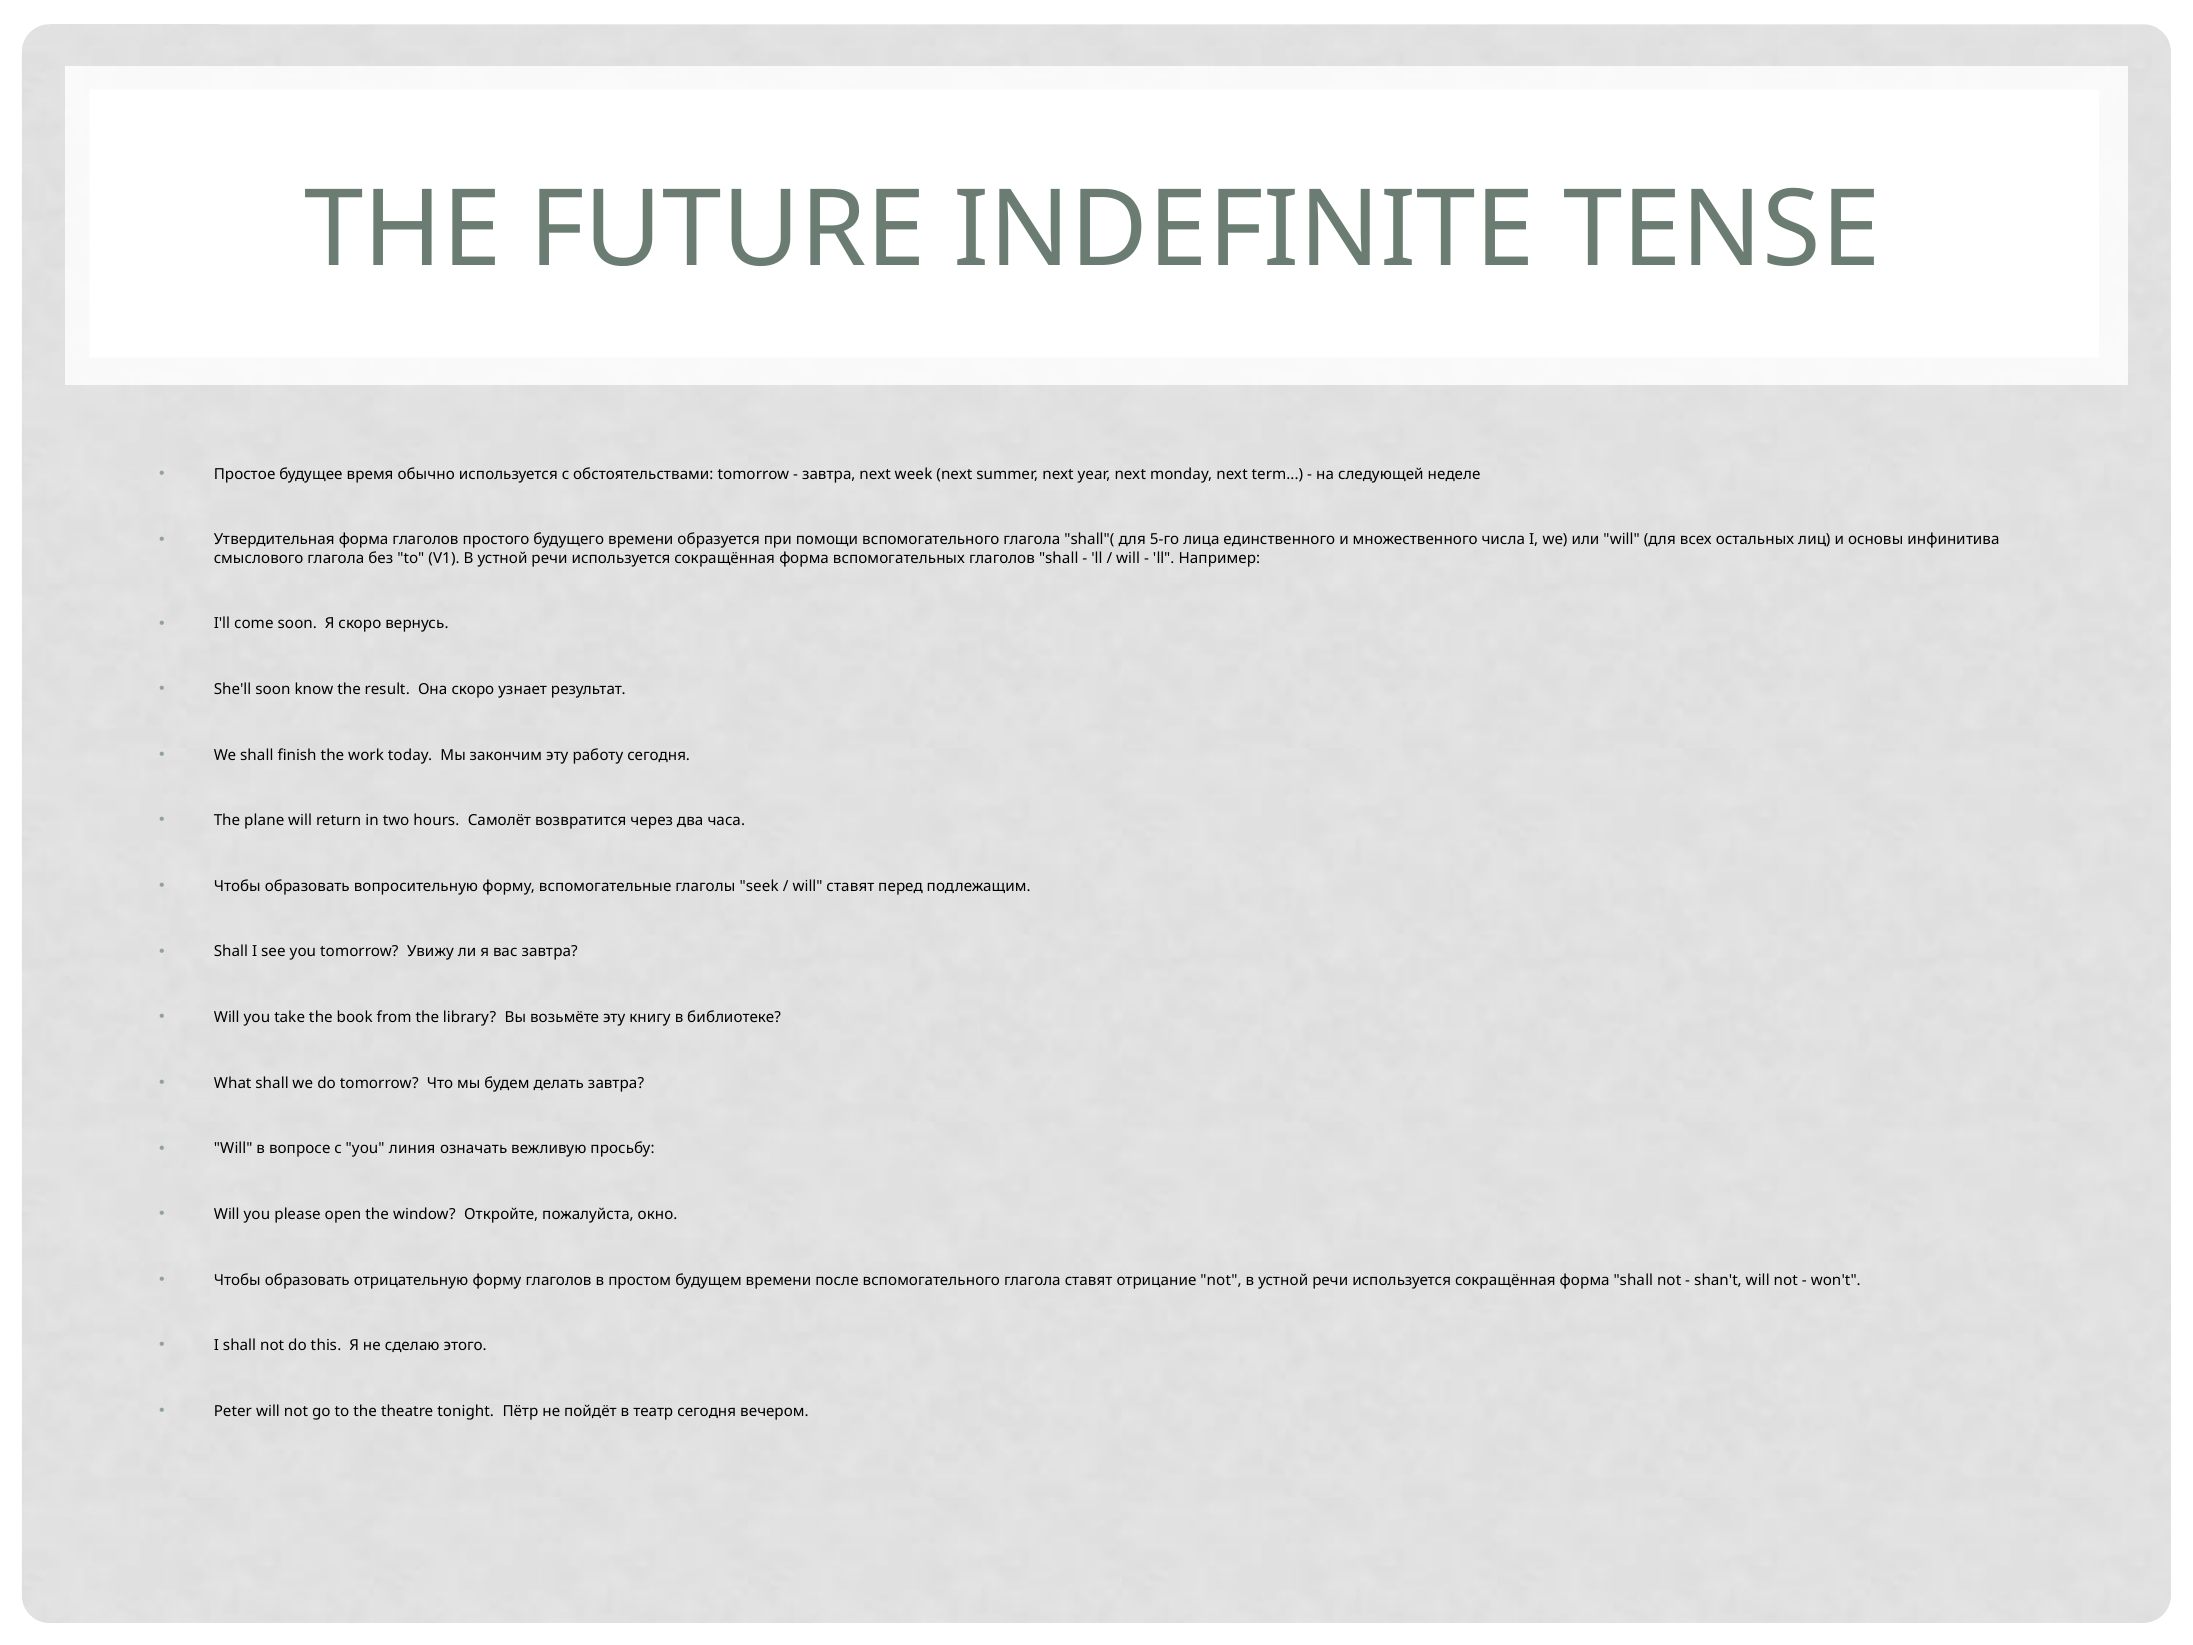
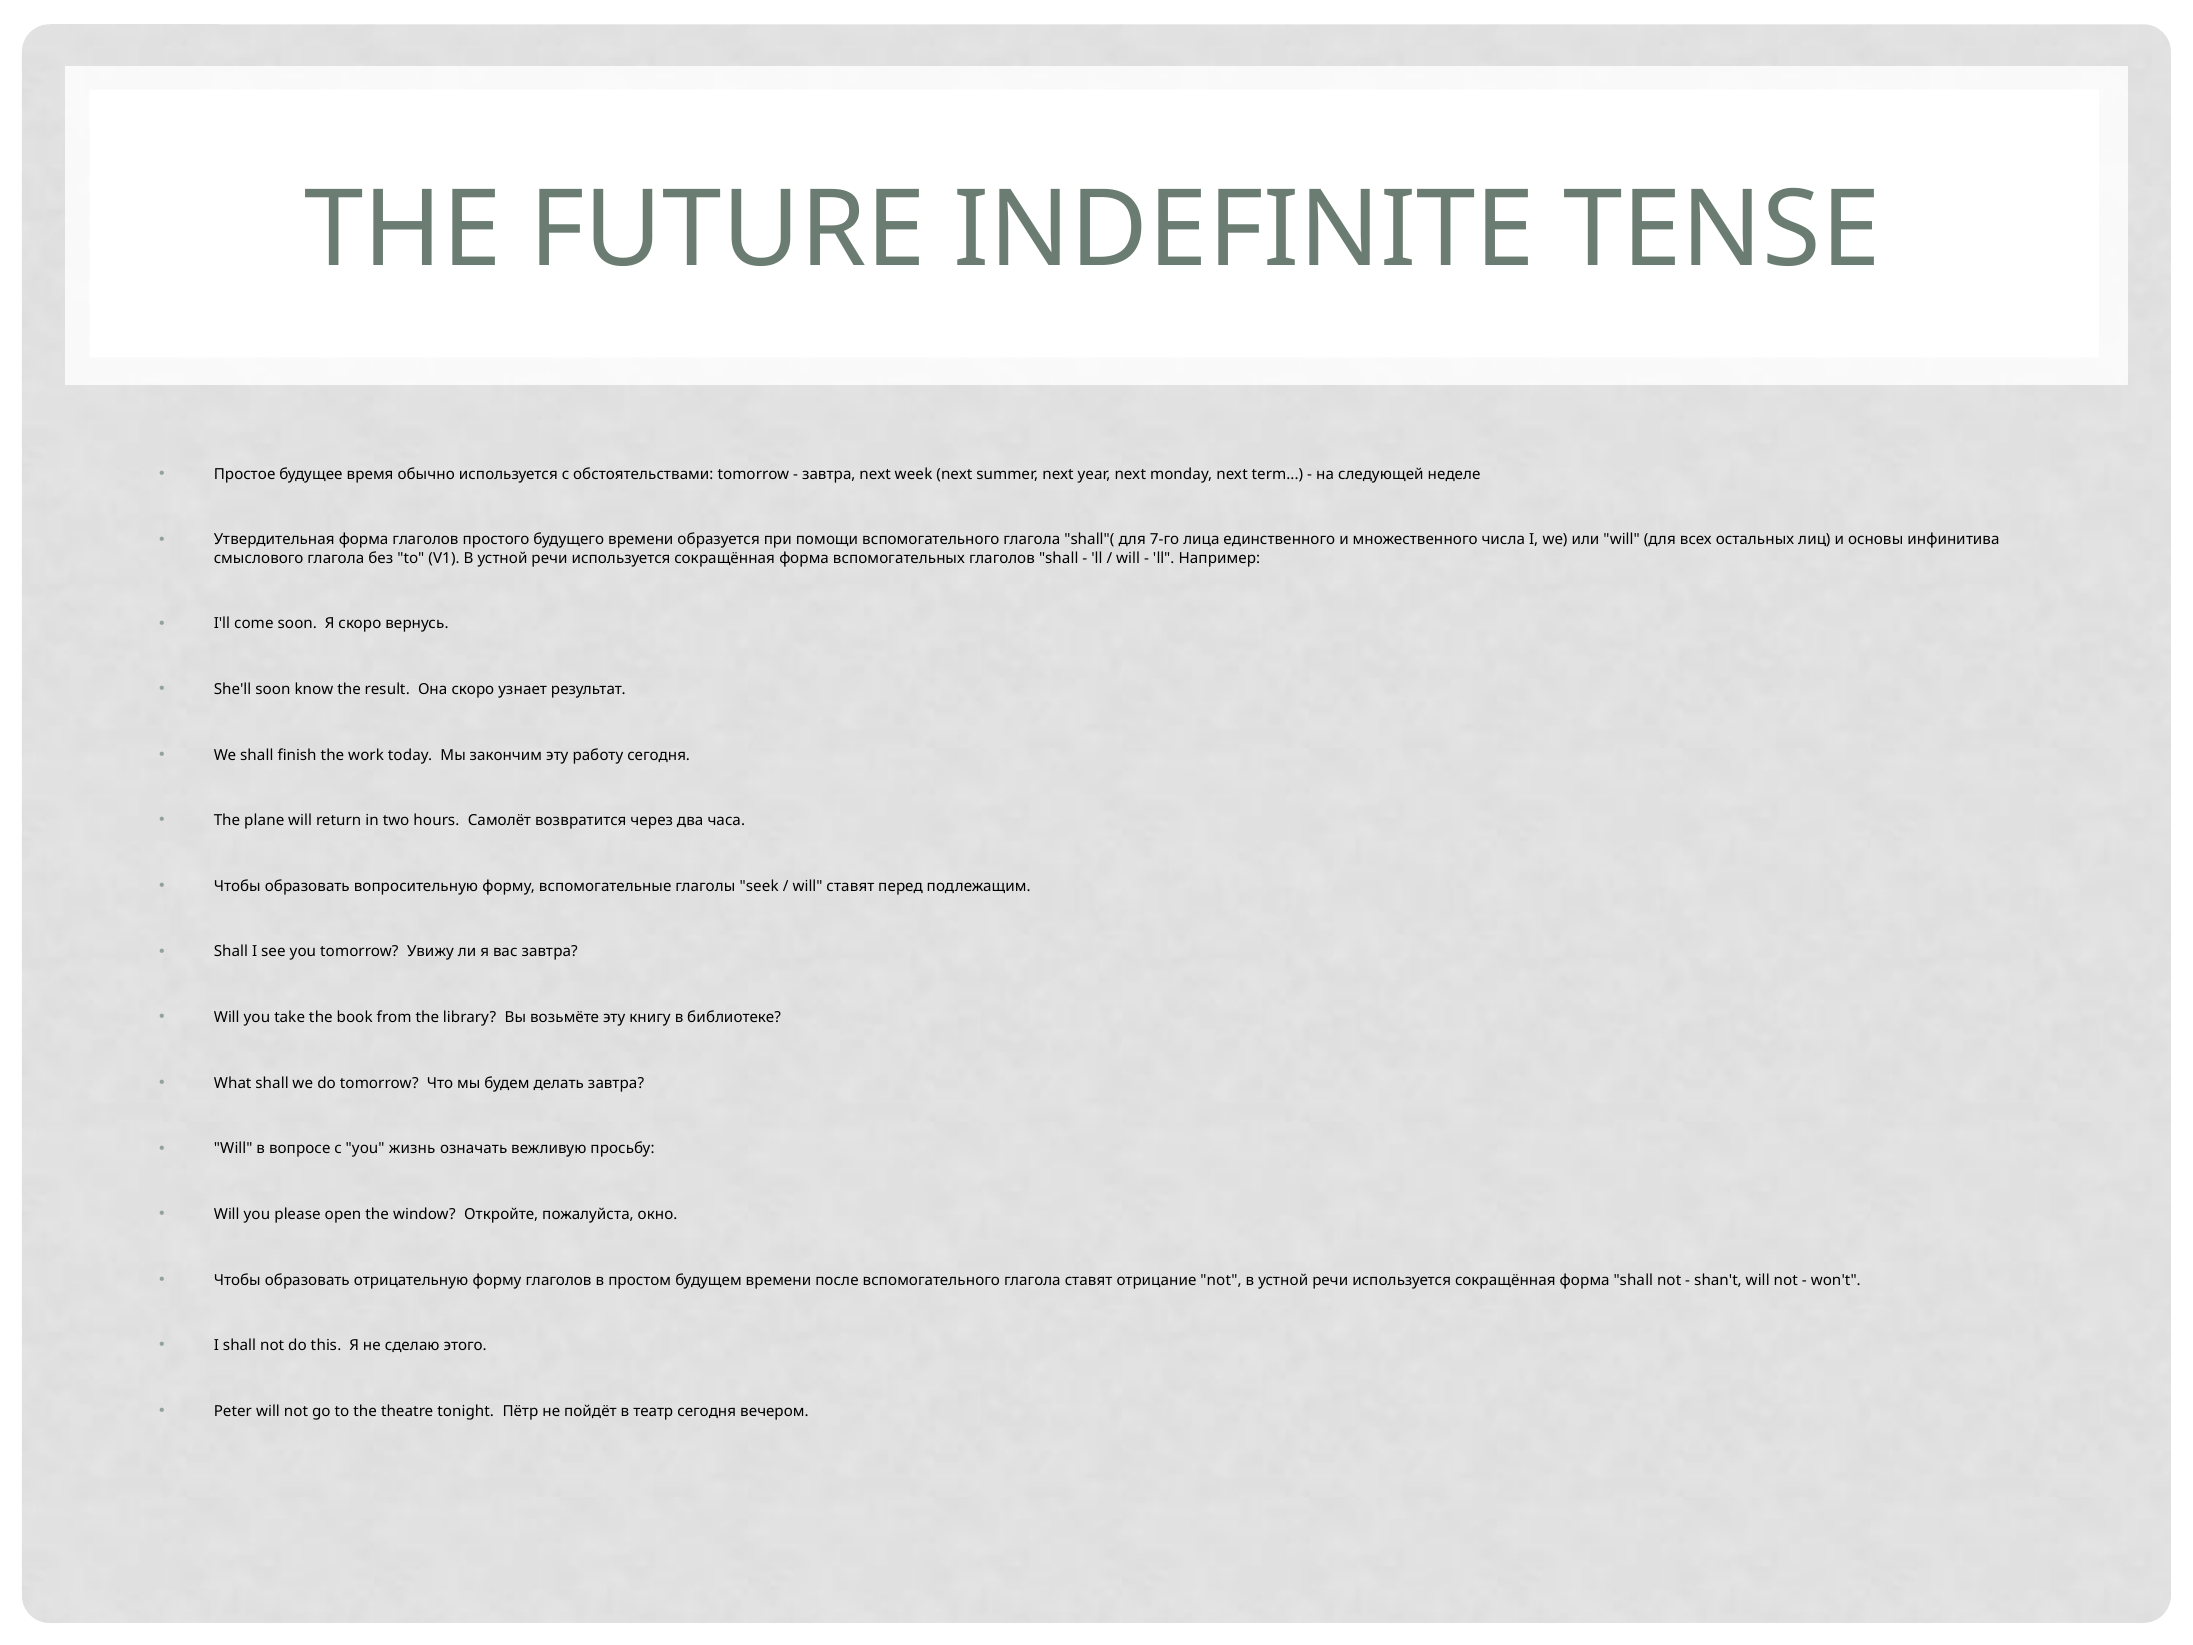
5-го: 5-го -> 7-го (1165, 540)
линия: линия -> жизнь (412, 1149)
